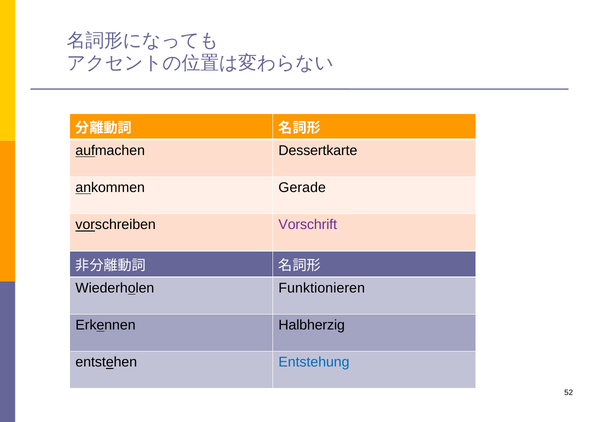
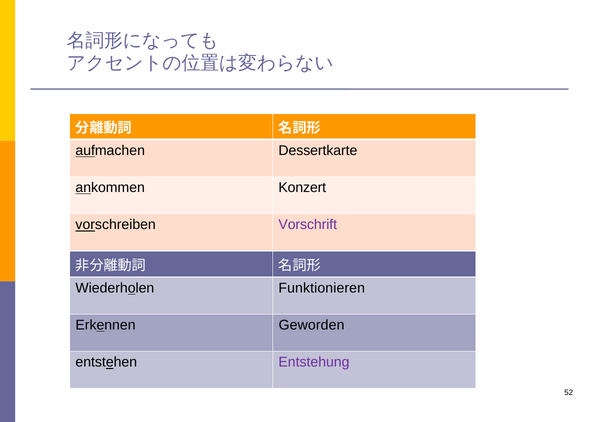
Gerade: Gerade -> Konzert (302, 187)
Halbherzig: Halbherzig -> Geworden (312, 325)
Entstehung colour: blue -> purple (314, 362)
